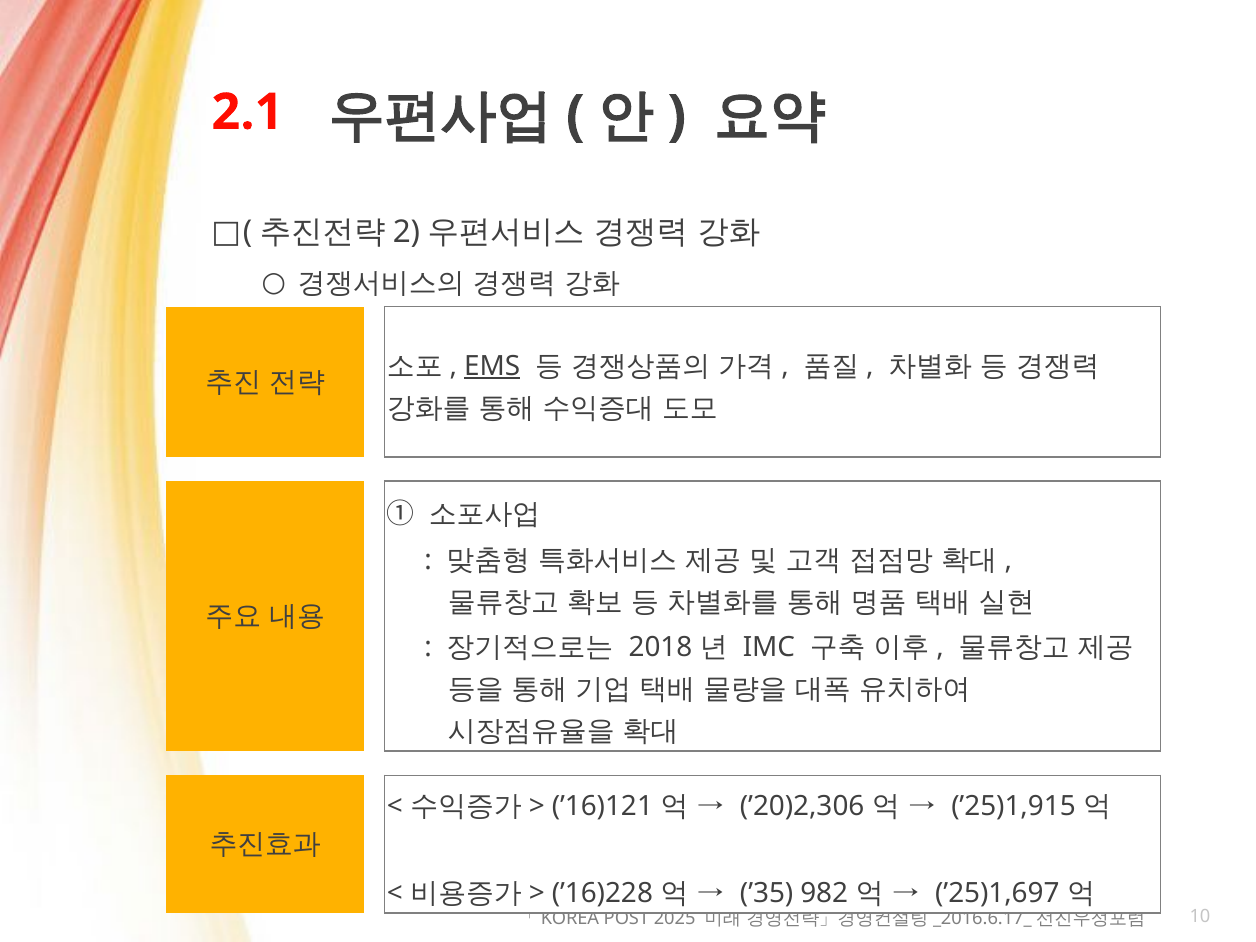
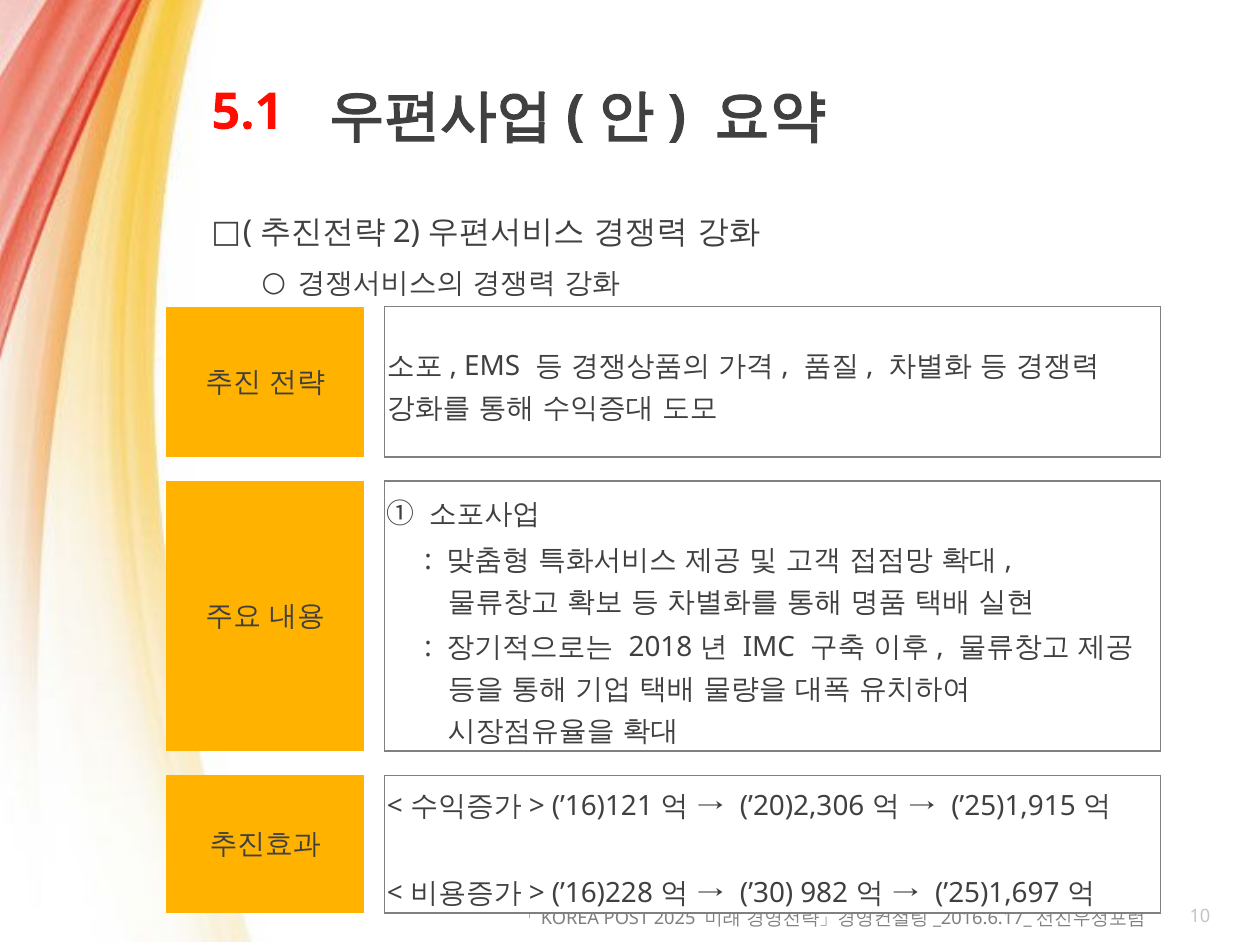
2.1: 2.1 -> 5.1 (247, 112)
EMS underline: present -> none (492, 366)
’35: ’35 -> ’30 (767, 893)
